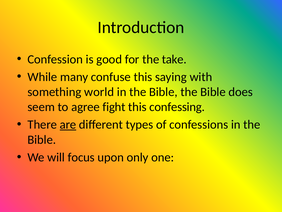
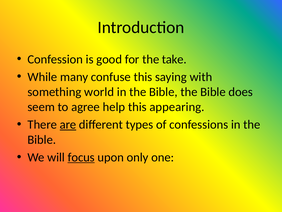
fight: fight -> help (114, 107)
confessing: confessing -> appearing (177, 107)
focus underline: none -> present (81, 157)
